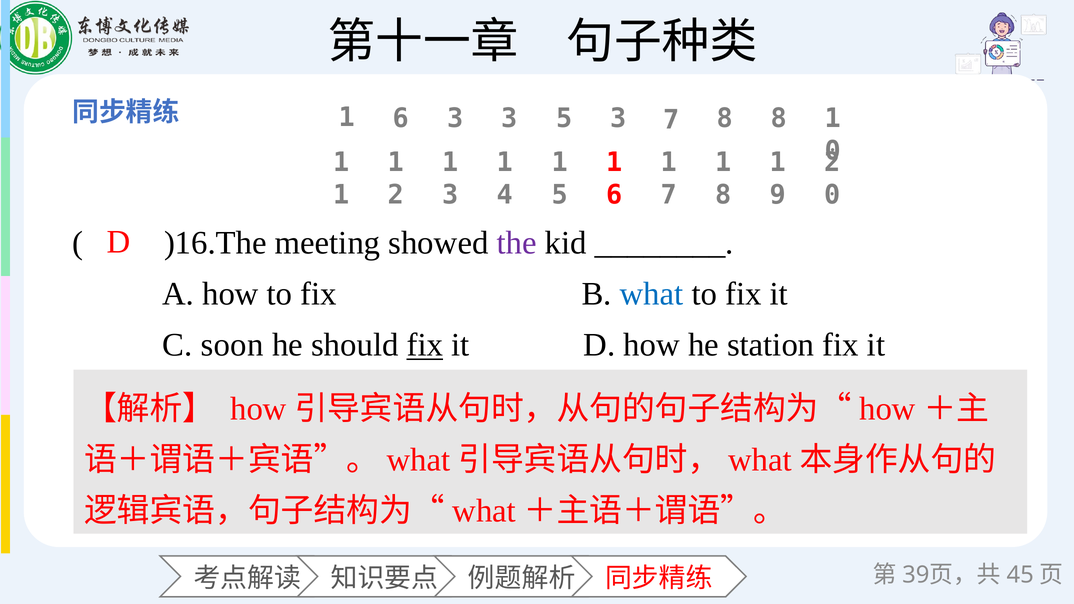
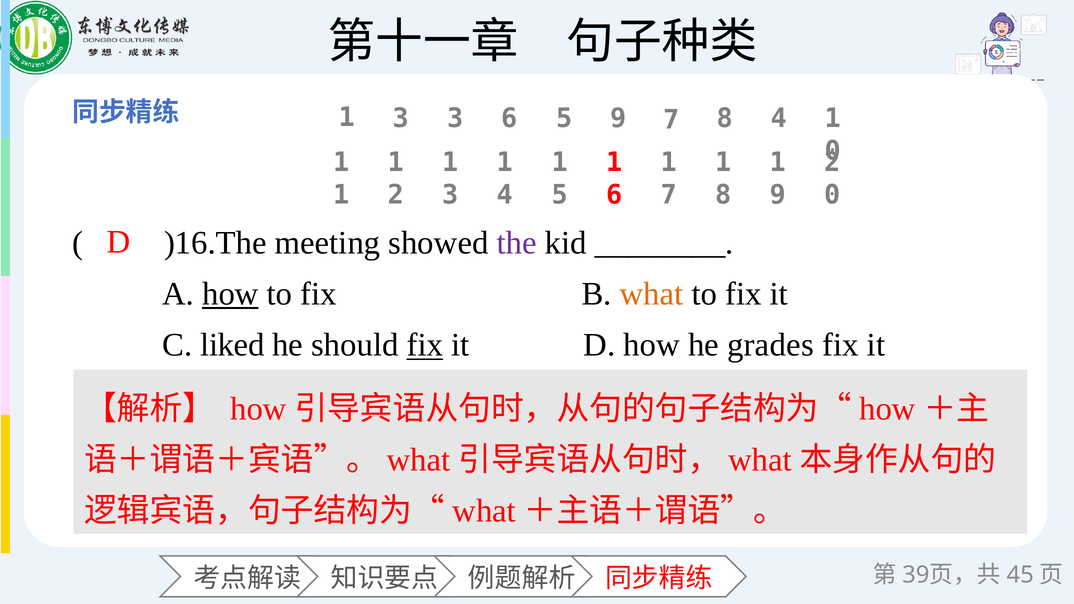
6: 6 -> 3 (401, 119)
3 3: 3 -> 6 (509, 119)
5 3: 3 -> 9 (618, 118)
8 8: 8 -> 4 (779, 119)
how underline: none -> present (230, 294)
what colour: blue -> orange (652, 294)
soon: soon -> liked (232, 345)
station: station -> grades (771, 345)
